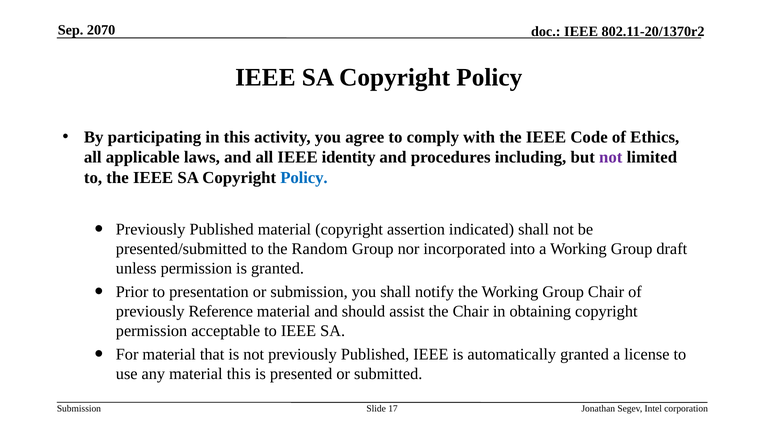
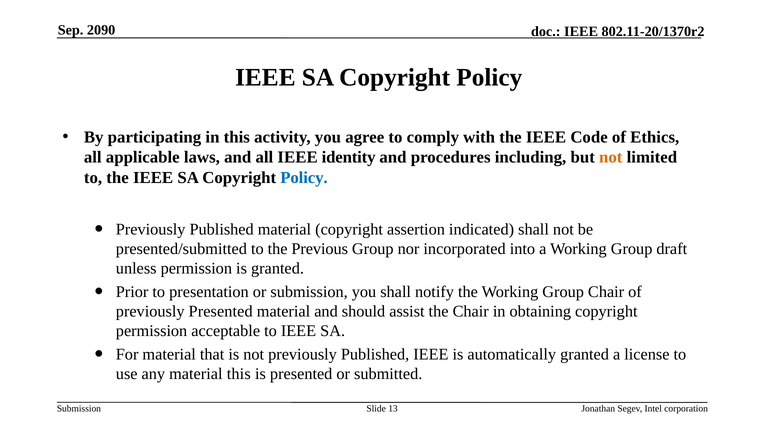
2070: 2070 -> 2090 (101, 30)
not colour: purple -> orange (611, 158)
Random: Random -> Previous (320, 249)
previously Reference: Reference -> Presented (221, 312)
17: 17 -> 13 (393, 409)
